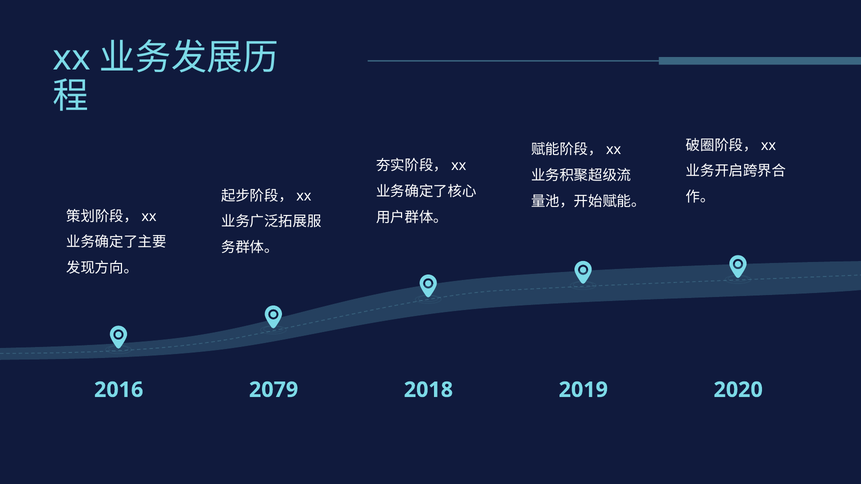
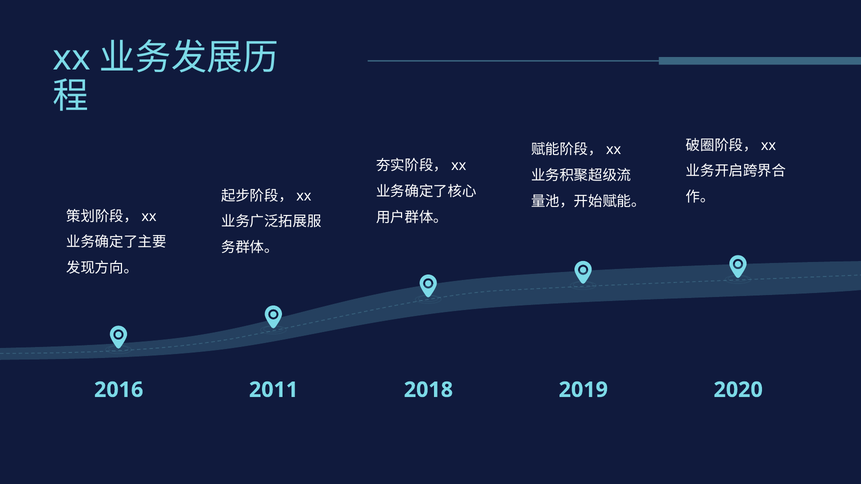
2079: 2079 -> 2011 (274, 390)
